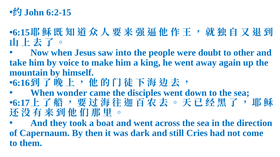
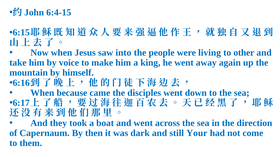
6:2-15: 6:2-15 -> 6:4-15 (59, 12)
doubt: doubt -> living (210, 53)
wonder: wonder -> because (72, 93)
Cries: Cries -> Your (197, 133)
